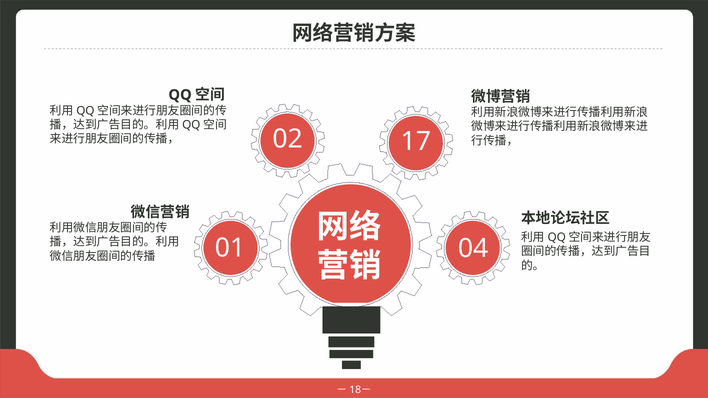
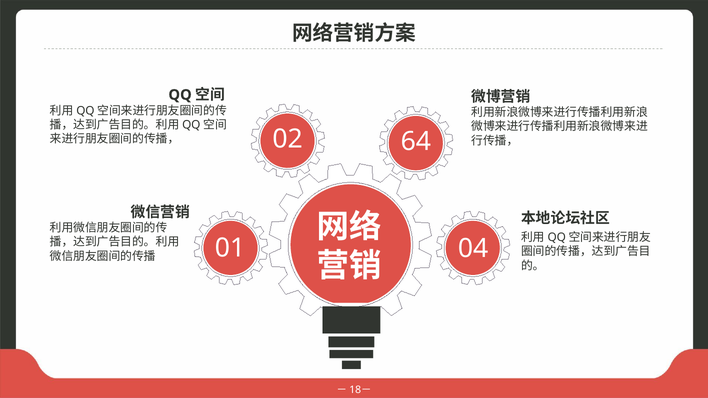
17: 17 -> 64 (416, 141)
